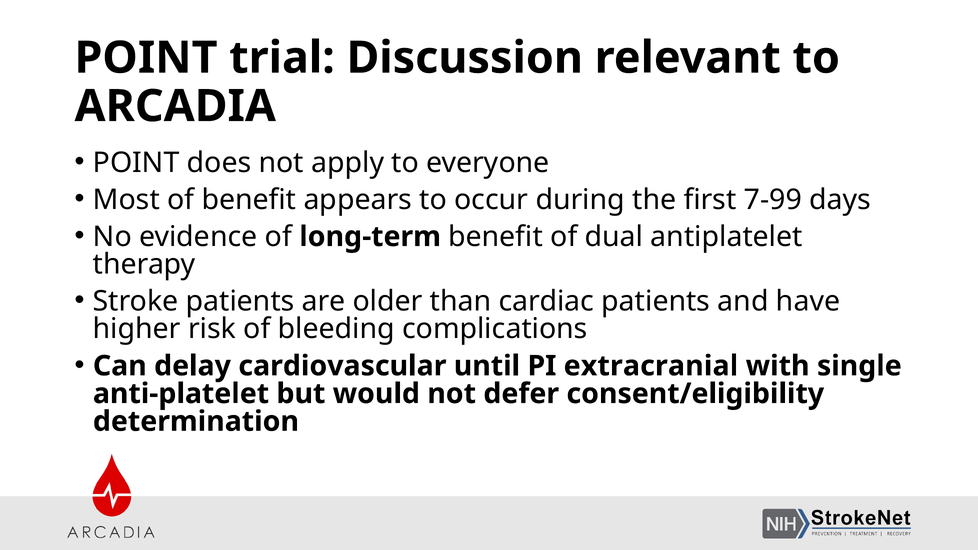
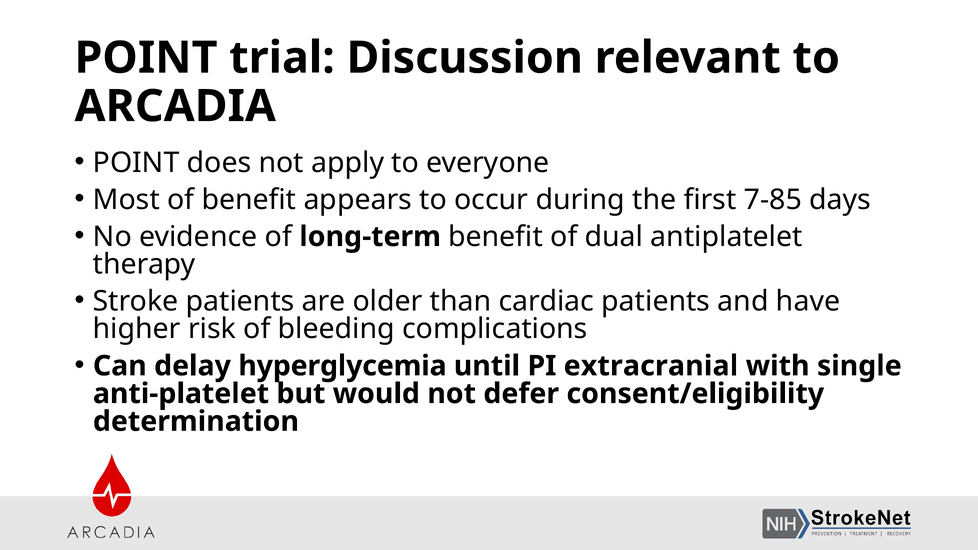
7-99: 7-99 -> 7-85 (773, 200)
cardiovascular: cardiovascular -> hyperglycemia (343, 366)
